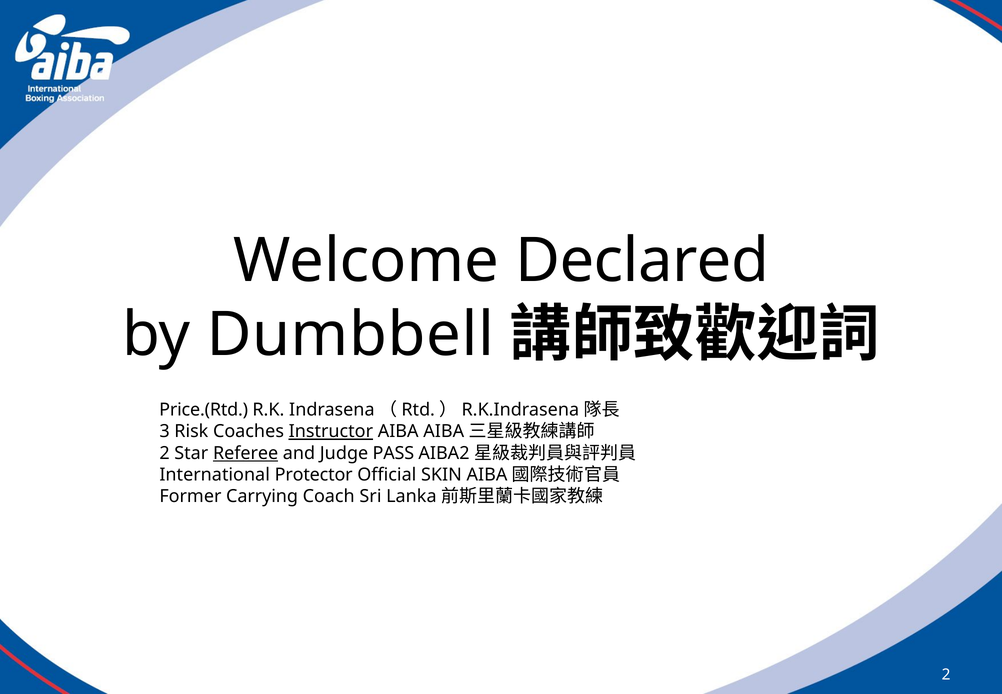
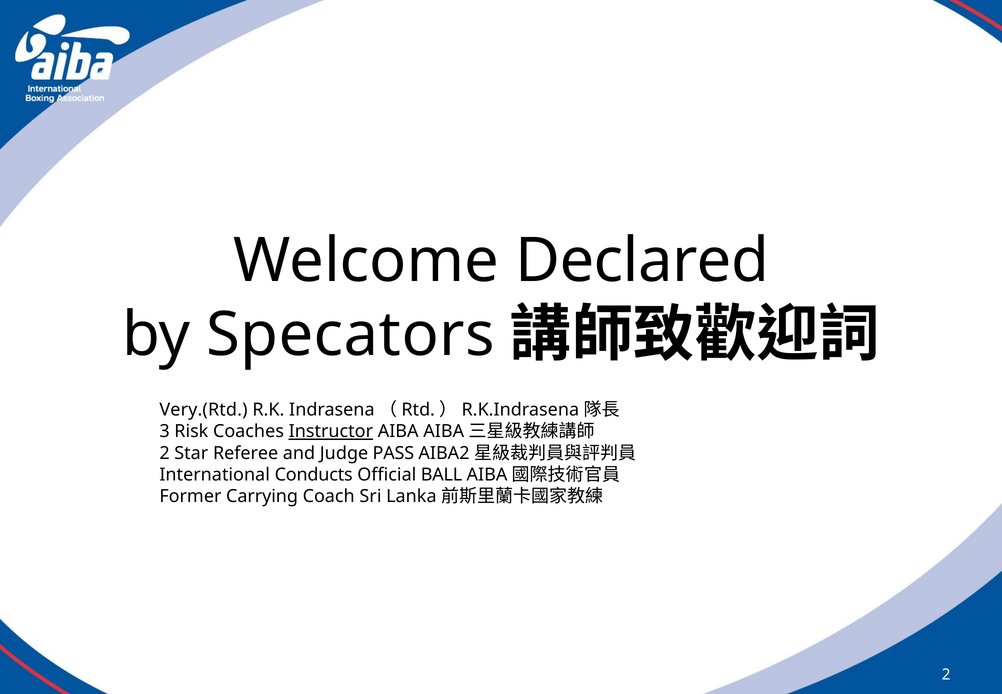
Dumbbell: Dumbbell -> Specators (350, 335)
Price.(Rtd: Price.(Rtd -> Very.(Rtd (203, 410)
Referee underline: present -> none (246, 453)
Protector: Protector -> Conducts (314, 474)
SKIN: SKIN -> BALL (442, 474)
